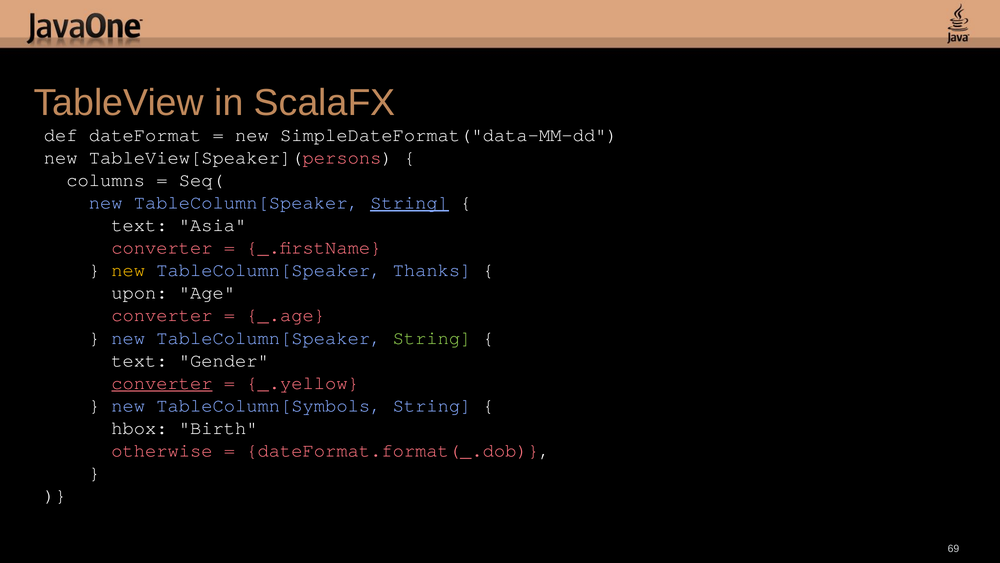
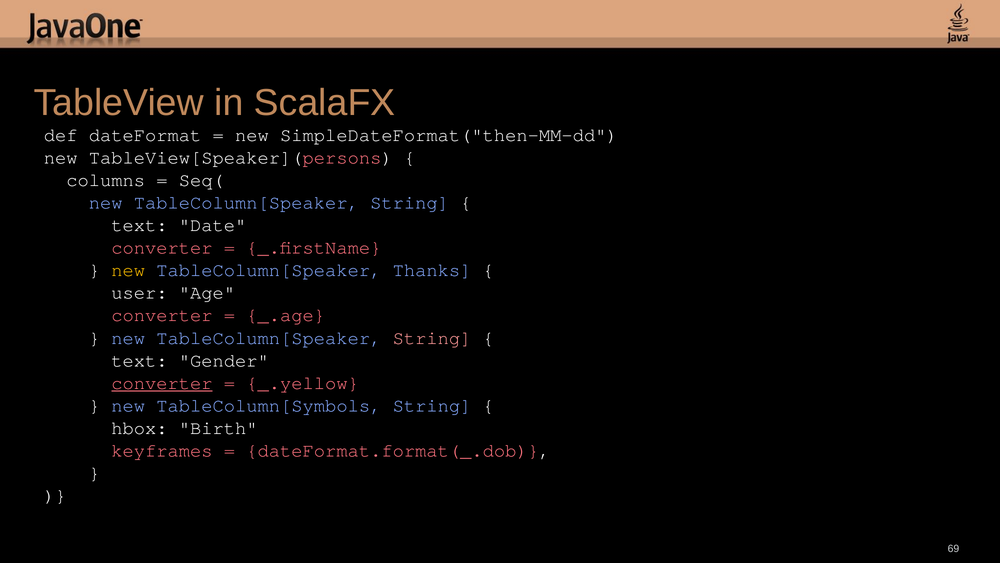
SimpleDateFormat("data-MM-dd: SimpleDateFormat("data-MM-dd -> SimpleDateFormat("then-MM-dd (449, 135)
String underline: present -> none (410, 203)
Asia: Asia -> Date (213, 225)
upon: upon -> user (139, 293)
String colour: light green -> pink (432, 338)
otherwise: otherwise -> keyframes (162, 450)
